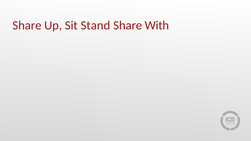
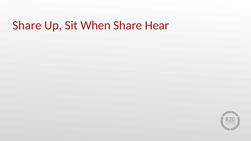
Stand: Stand -> When (96, 25)
With: With -> Hear (157, 25)
